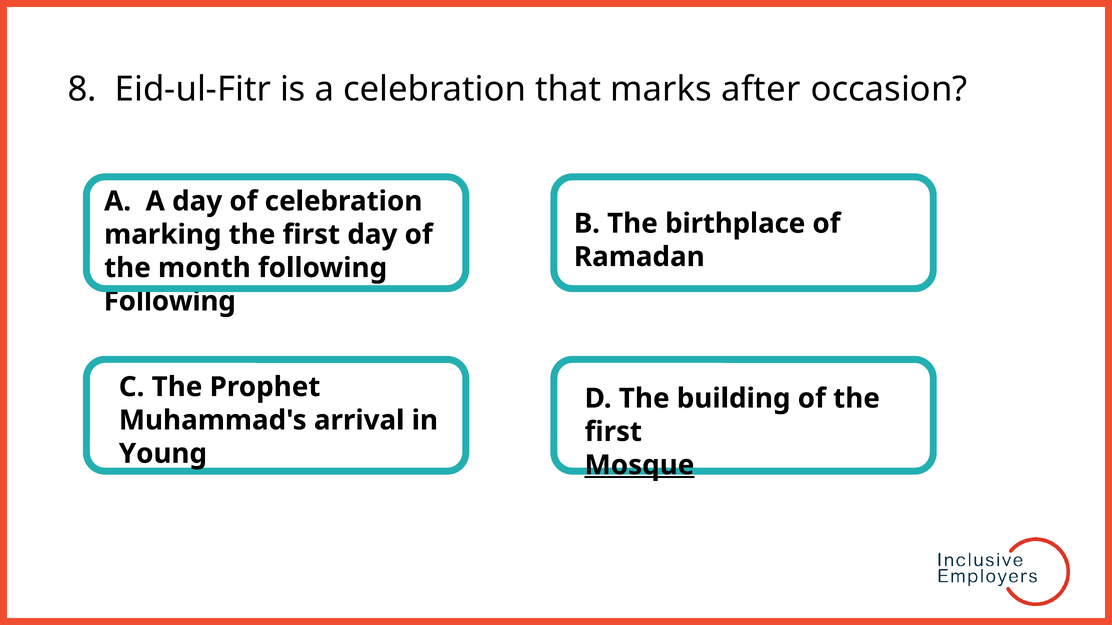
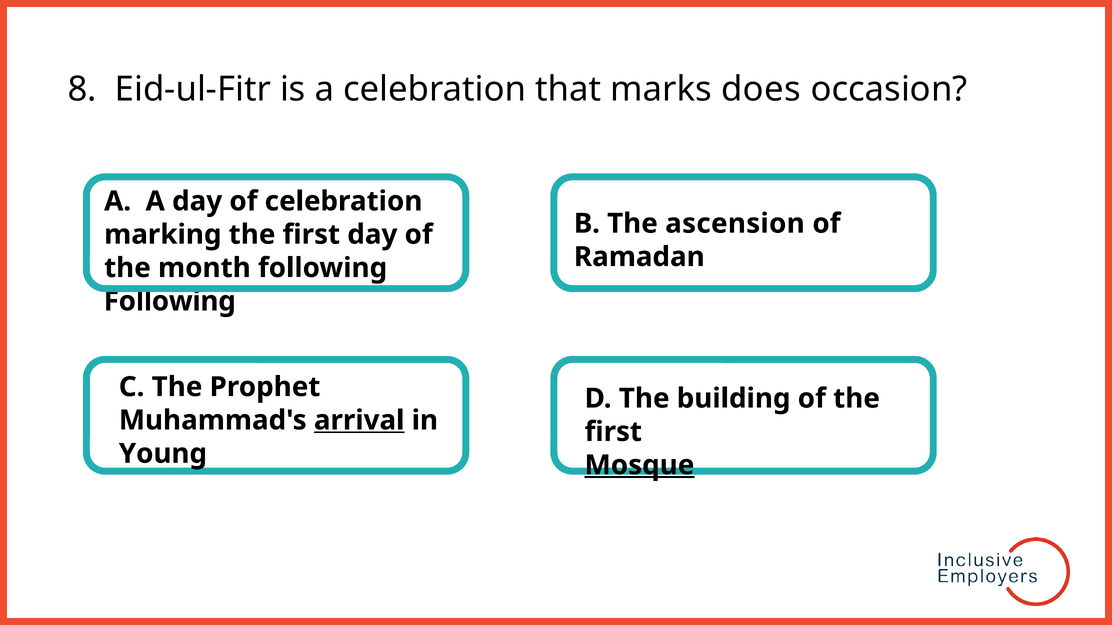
after: after -> does (761, 90)
birthplace: birthplace -> ascension (735, 224)
arrival underline: none -> present (359, 421)
